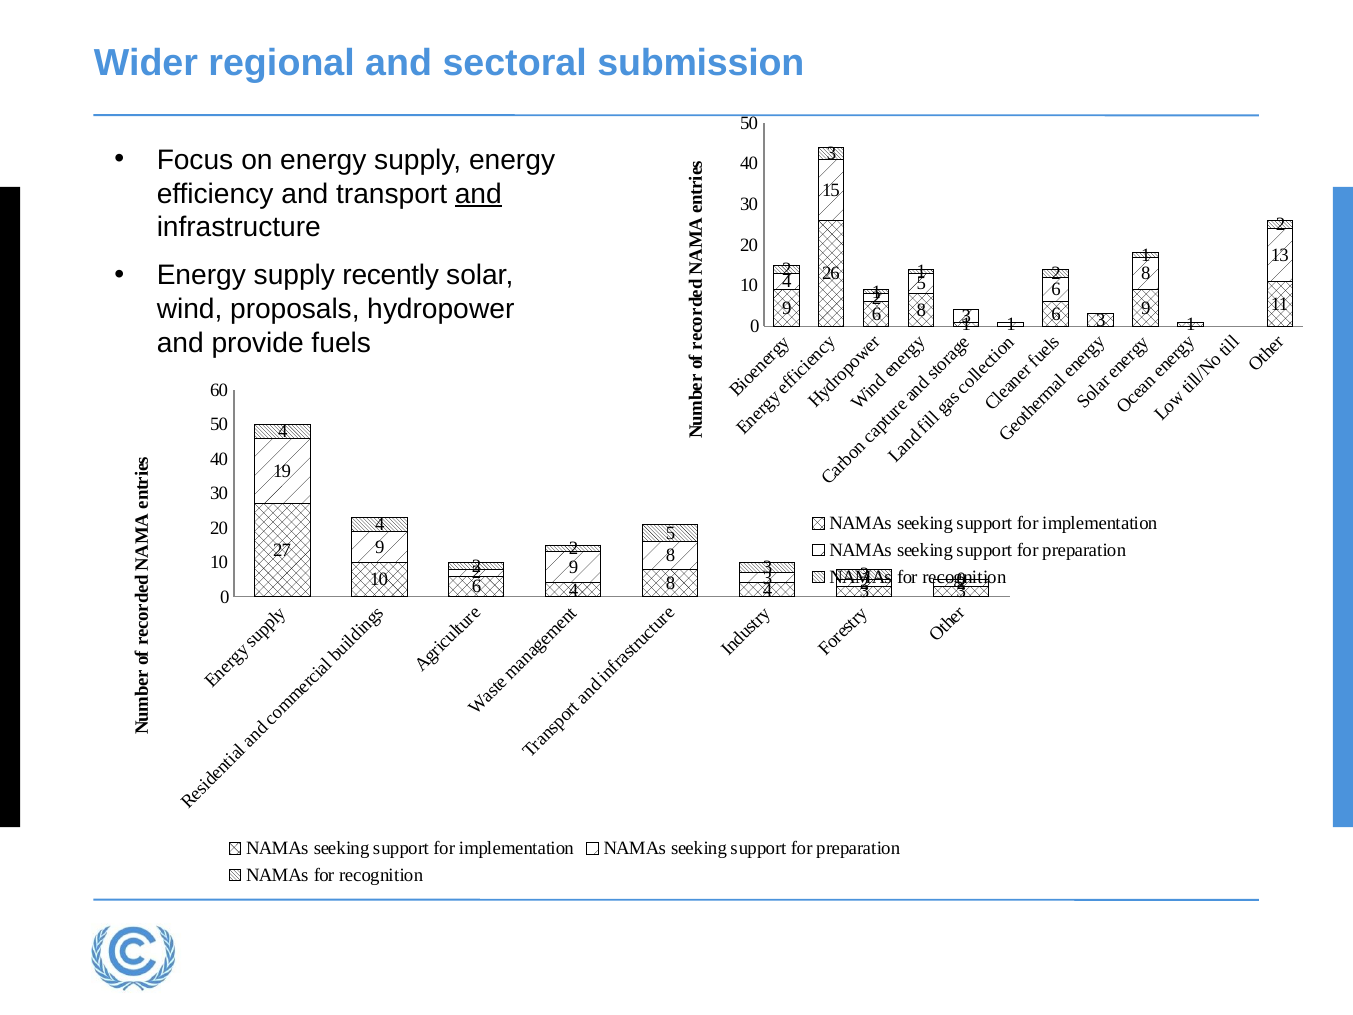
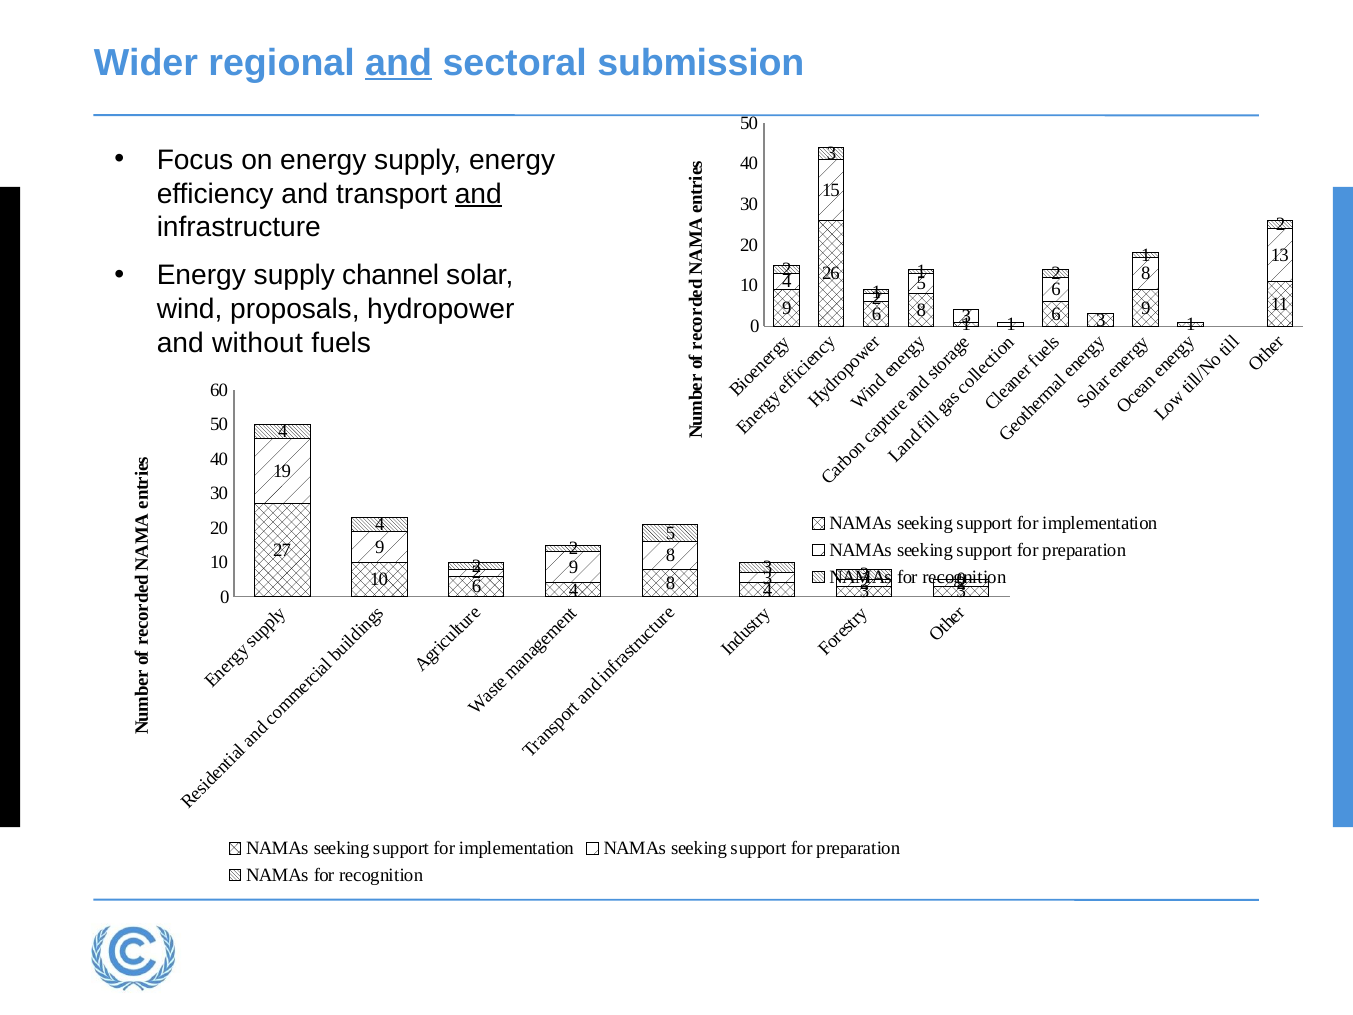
and underline: none -> present (399, 63)
recently: recently -> channel (391, 276)
provide: provide -> without (258, 343)
